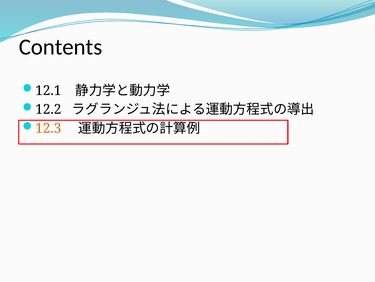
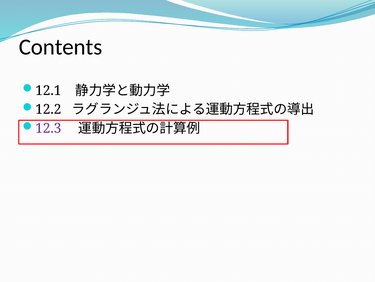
12.3 colour: orange -> purple (48, 128)
